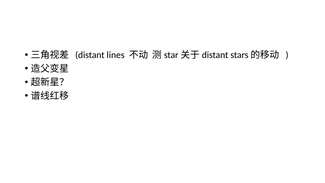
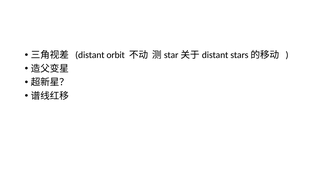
lines: lines -> orbit (116, 55)
